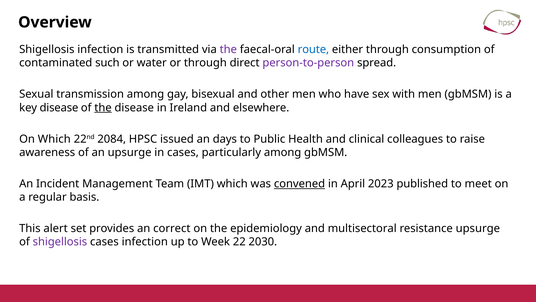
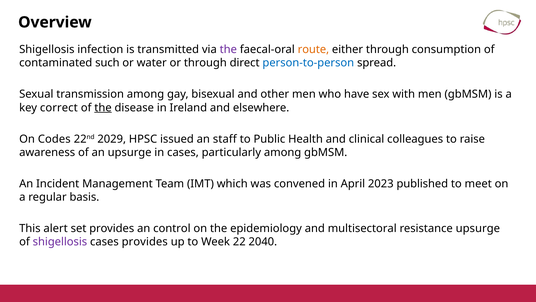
route colour: blue -> orange (313, 49)
person-to-person colour: purple -> blue (308, 63)
key disease: disease -> correct (59, 108)
On Which: Which -> Codes (54, 139)
2084: 2084 -> 2029 (112, 139)
days: days -> staff (225, 139)
convened underline: present -> none (300, 183)
correct: correct -> control (172, 228)
cases infection: infection -> provides (145, 242)
2030: 2030 -> 2040 (263, 242)
